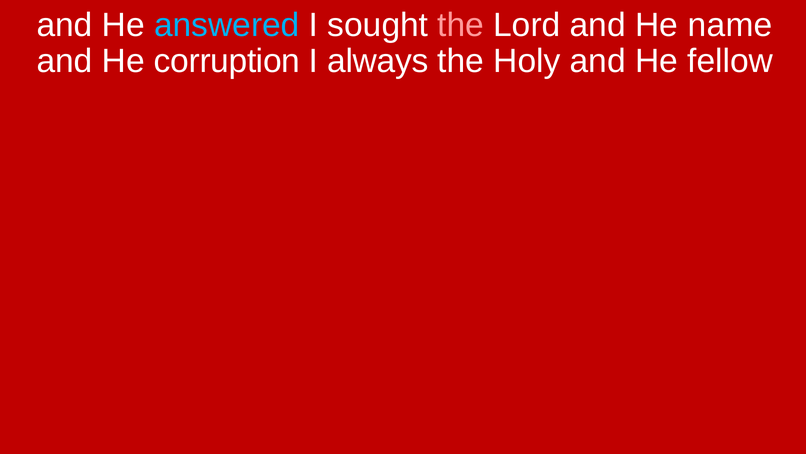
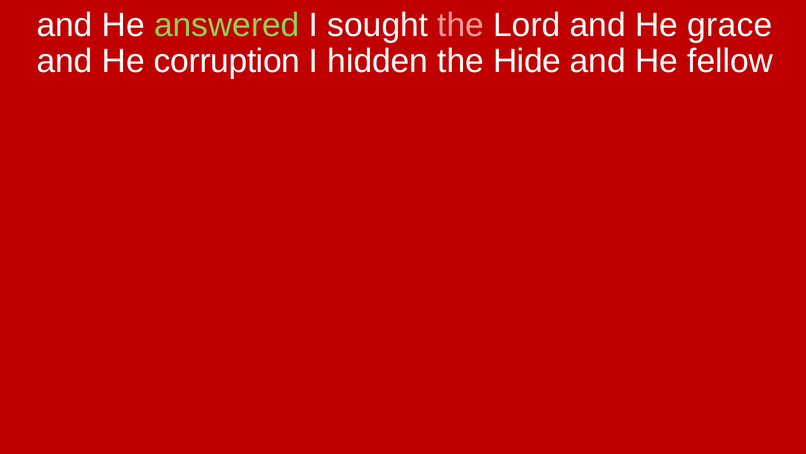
answered colour: light blue -> light green (227, 25)
name: name -> grace (730, 25)
always: always -> hidden (378, 61)
Holy: Holy -> Hide (527, 61)
